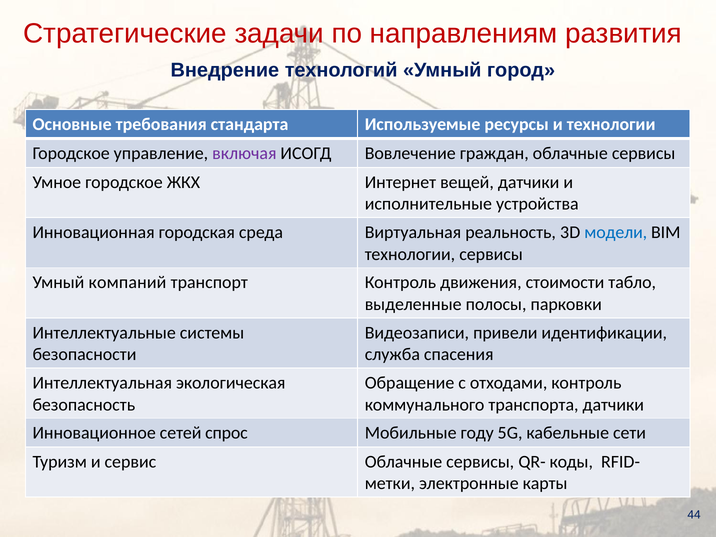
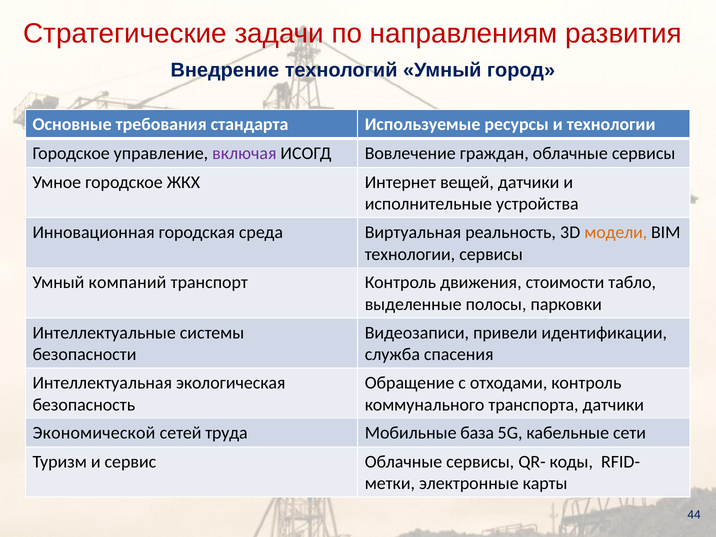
модели colour: blue -> orange (616, 232)
Инновационное: Инновационное -> Экономической (94, 433)
спрос: спрос -> труда (226, 433)
году: году -> база (477, 433)
